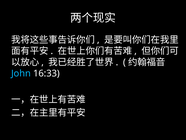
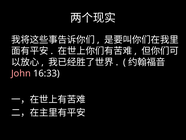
John colour: light blue -> pink (21, 73)
